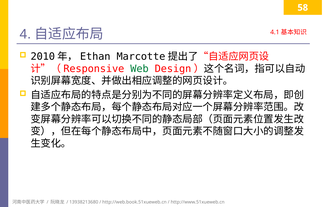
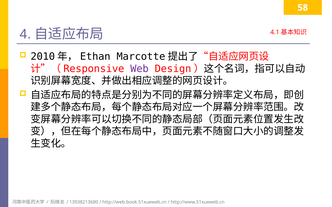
Web colour: green -> purple (140, 69)
